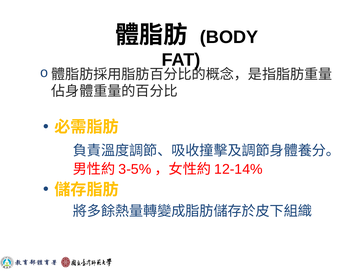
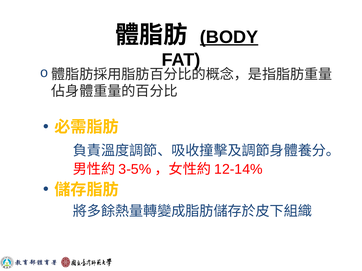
BODY underline: none -> present (229, 37)
